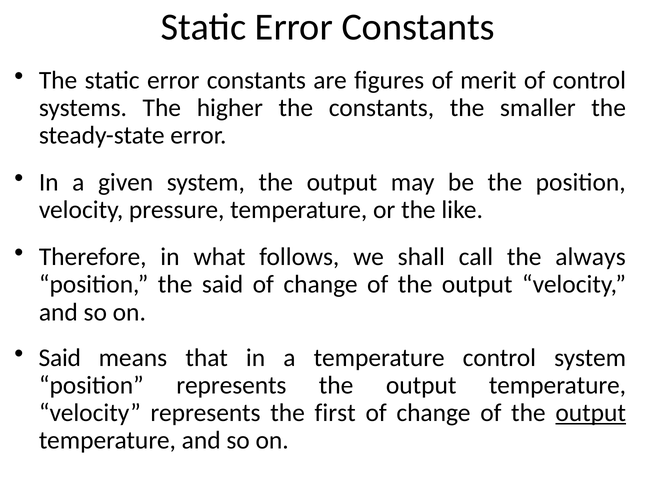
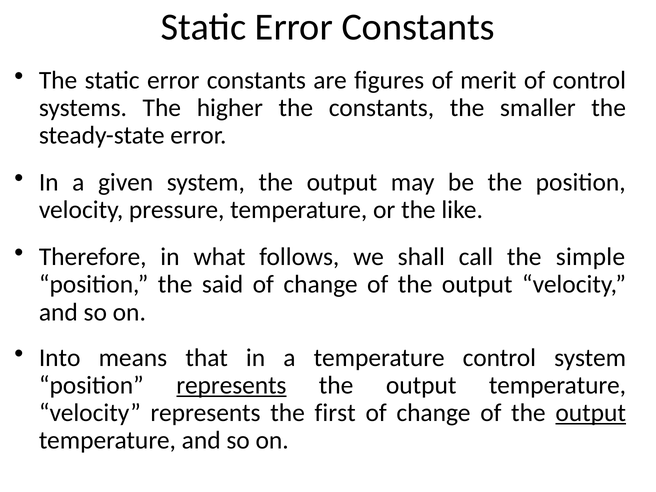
always: always -> simple (590, 257)
Said: Said -> Into (60, 358)
represents underline: none -> present (231, 385)
